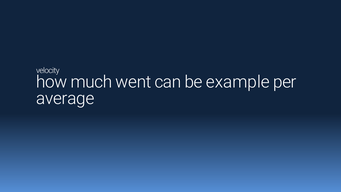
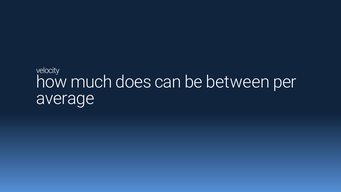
went: went -> does (133, 82)
example: example -> between (238, 82)
